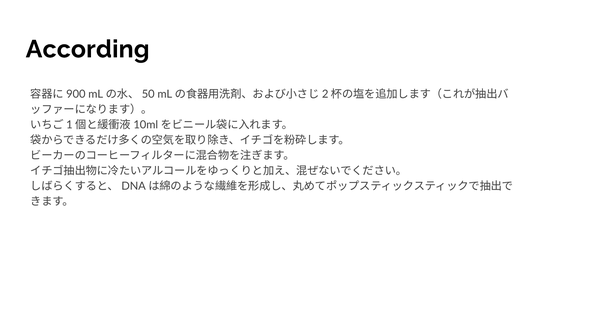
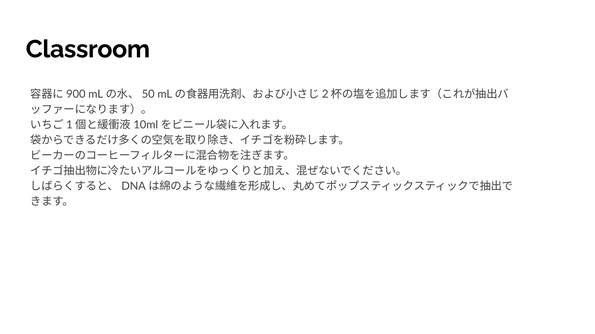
According: According -> Classroom (88, 49)
